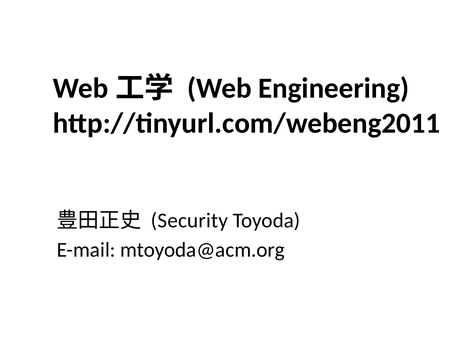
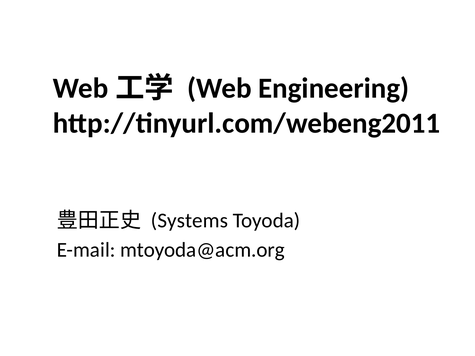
Security: Security -> Systems (190, 221)
